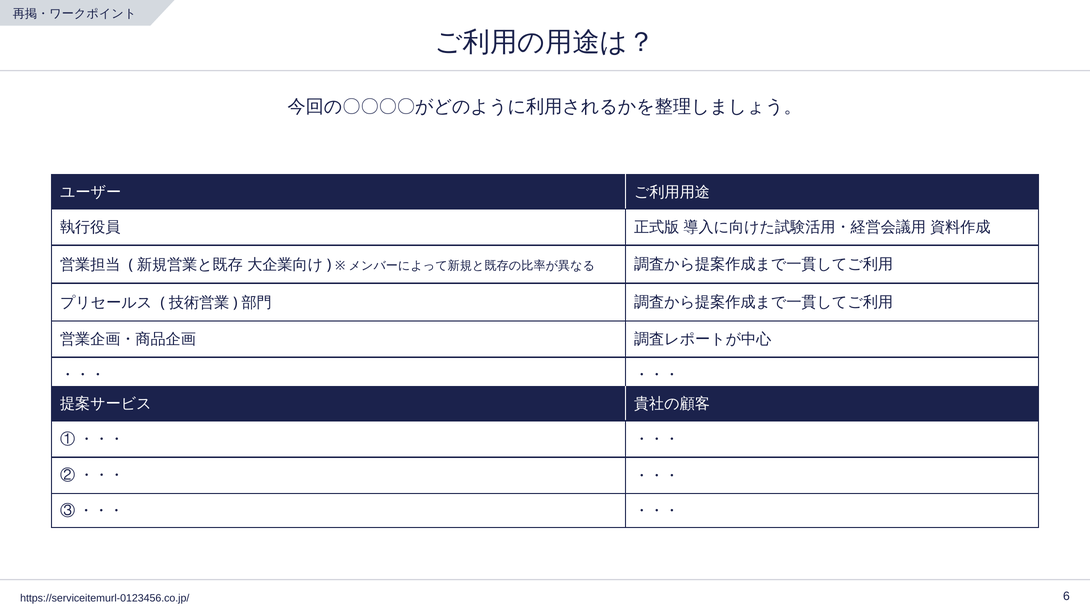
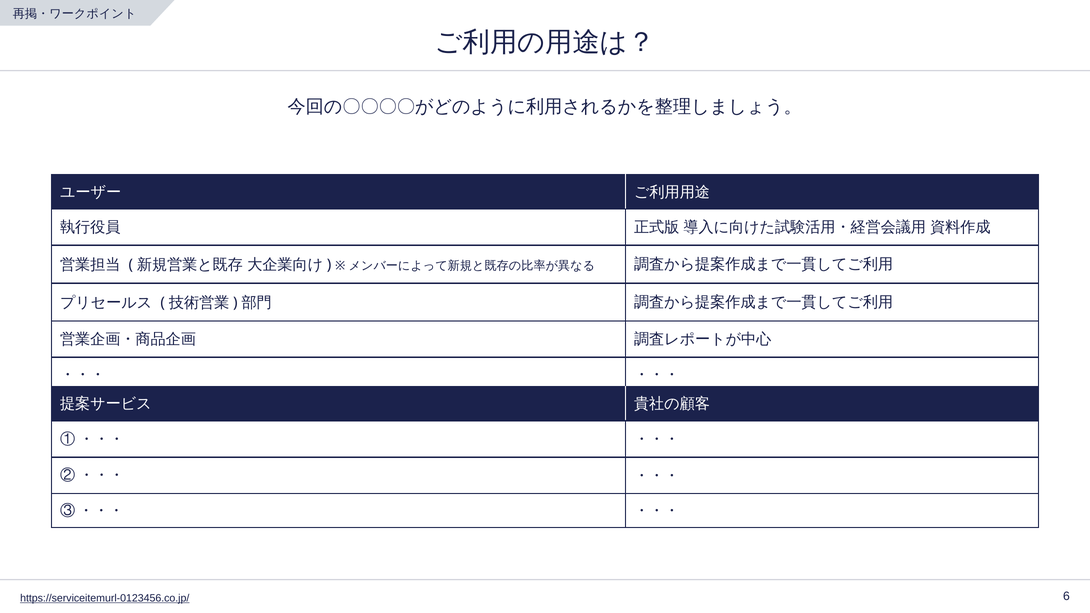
https://serviceitemurl-0123456.co.jp/ underline: none -> present (105, 598)
